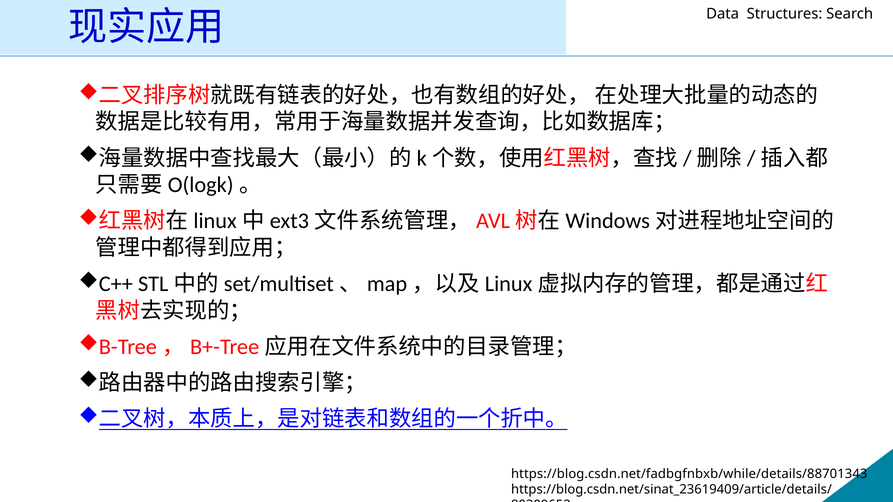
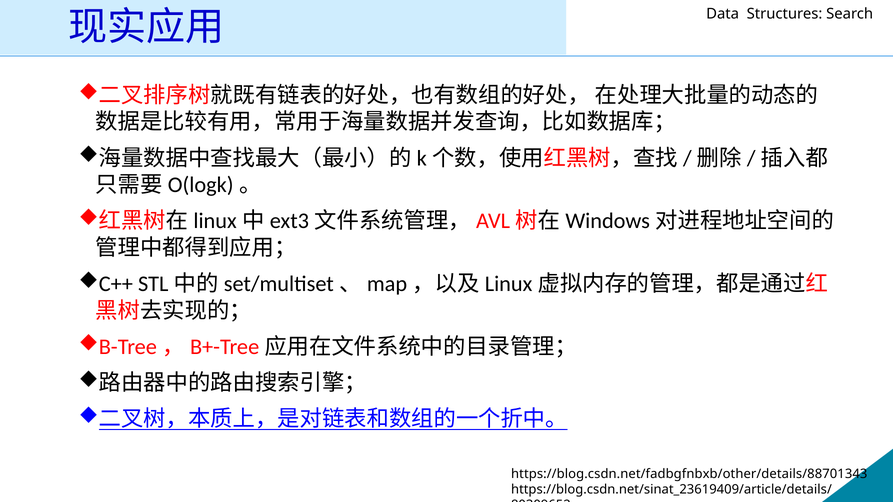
https://blog.csdn.net/fadbgfnbxb/while/details/88701343: https://blog.csdn.net/fadbgfnbxb/while/details/88701343 -> https://blog.csdn.net/fadbgfnbxb/other/details/88701343 (689, 474)
